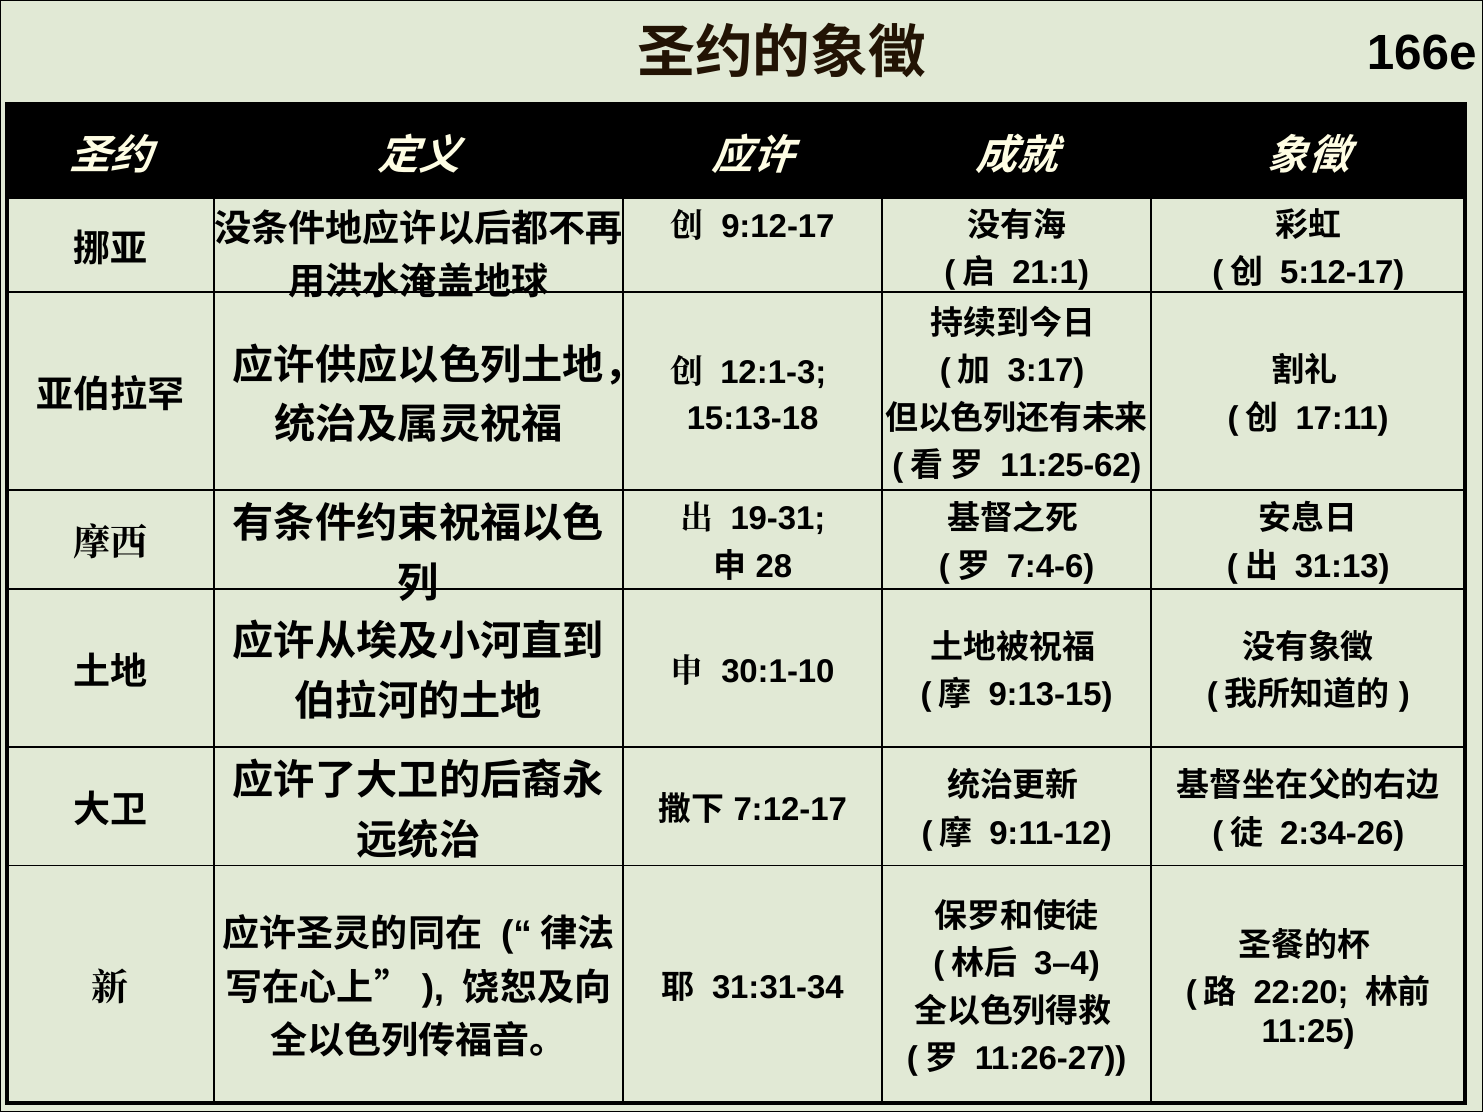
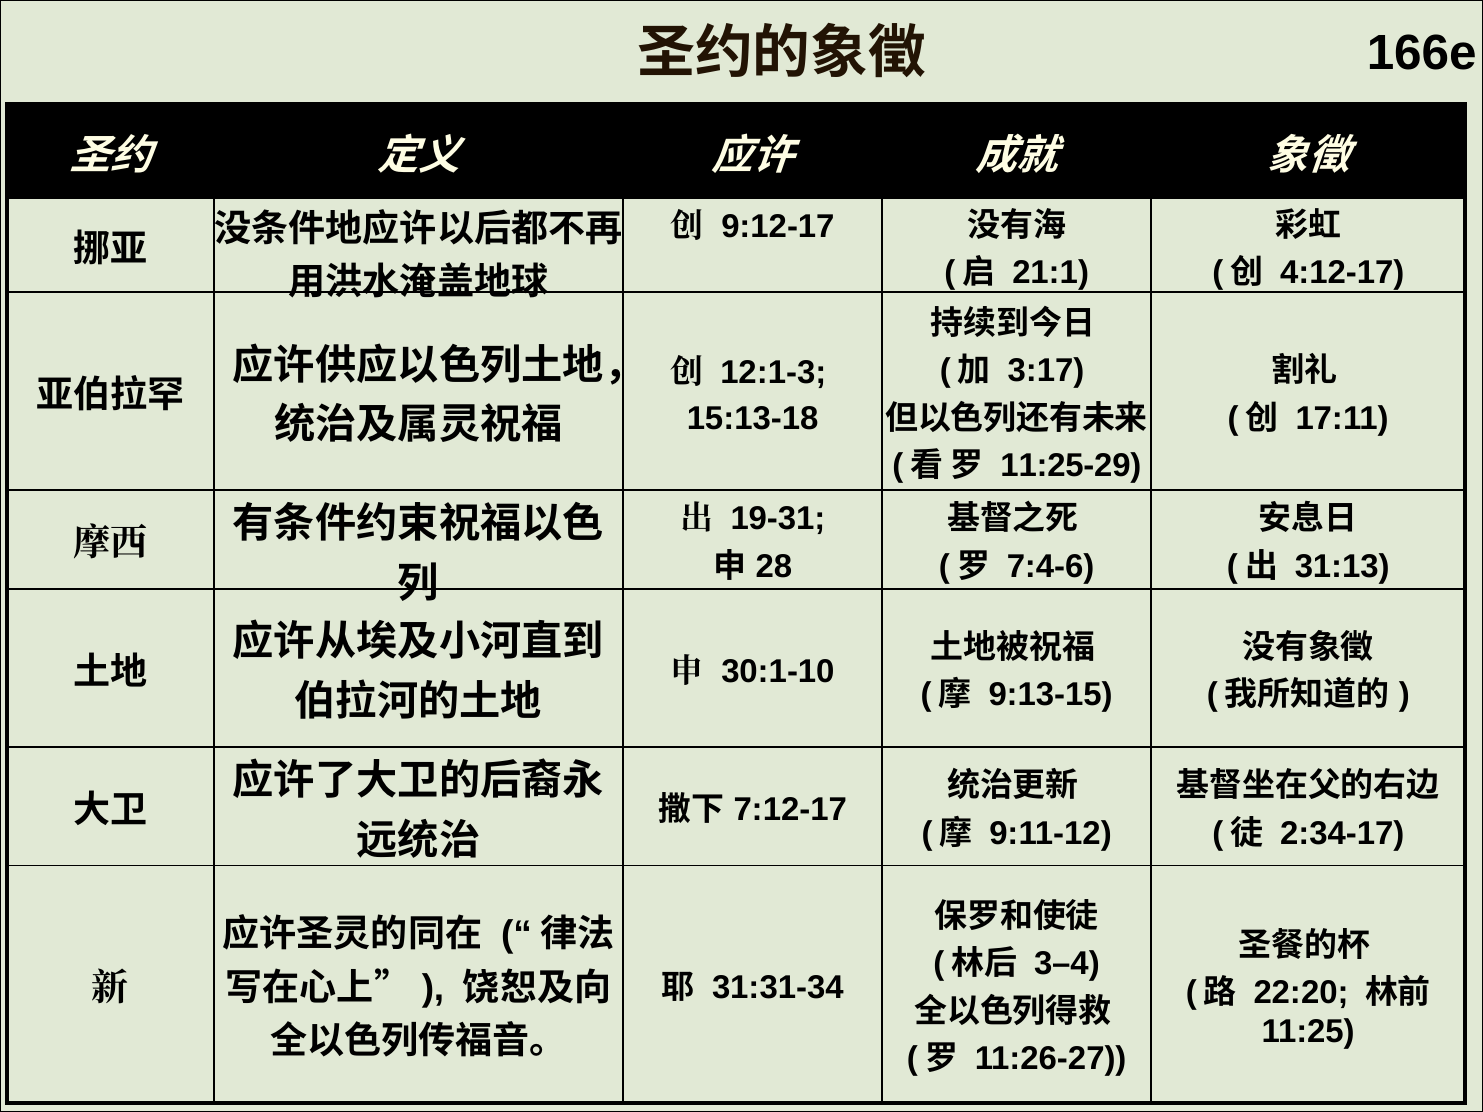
5:12-17: 5:12-17 -> 4:12-17 (1342, 273)
11:25-62: 11:25-62 -> 11:25-29 (1071, 466)
2:34-26: 2:34-26 -> 2:34-17 (1342, 834)
